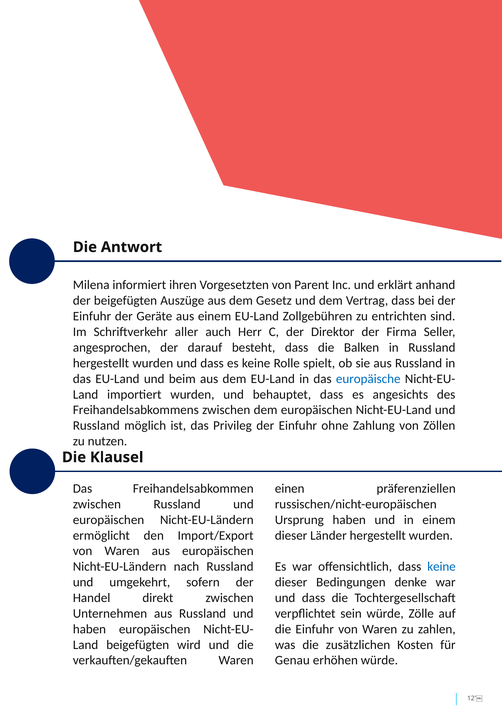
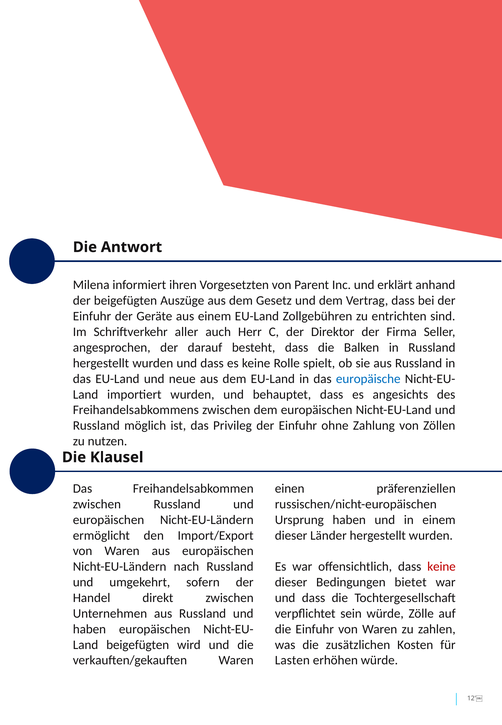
beim: beim -> neue (182, 379)
keine colour: blue -> red (442, 567)
denke: denke -> bietet (411, 582)
Genau: Genau -> Lasten (292, 660)
